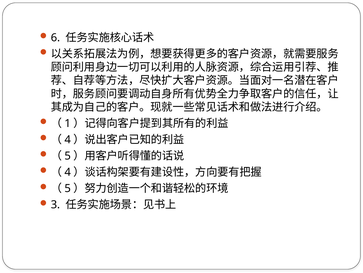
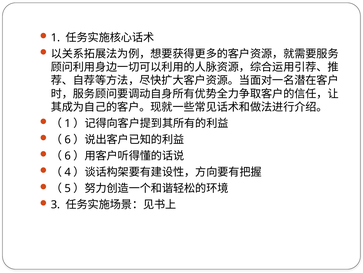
6: 6 -> 1 (55, 38)
4: 4 -> 6 (68, 139)
5: 5 -> 6 (68, 156)
